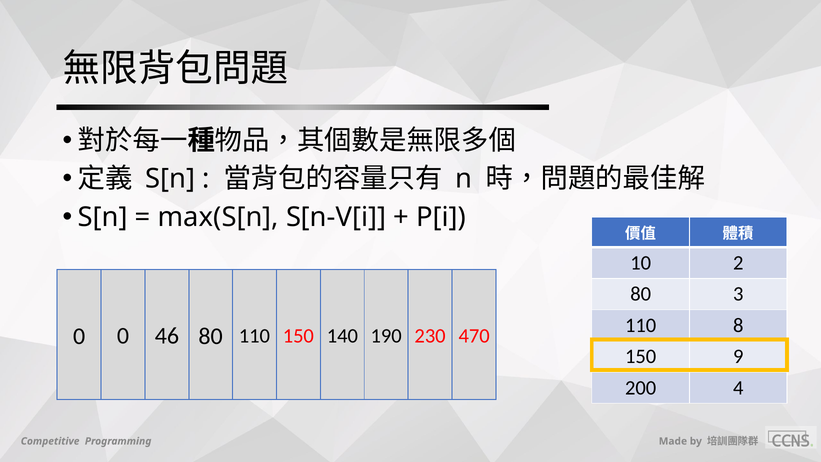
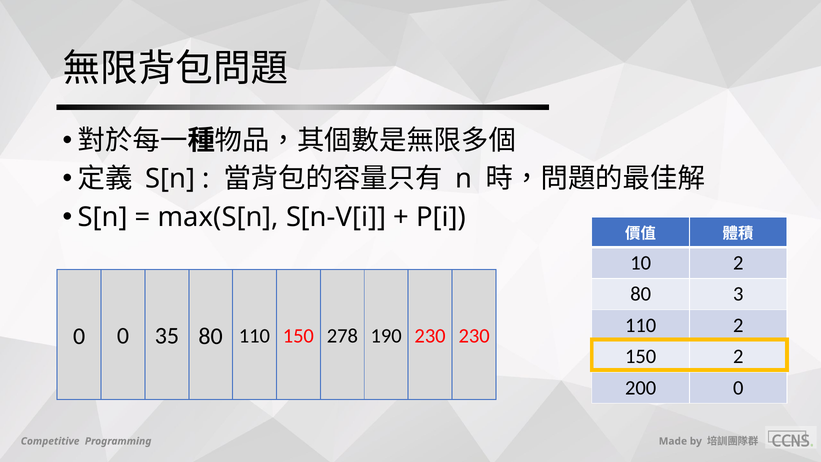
110 8: 8 -> 2 (738, 325)
46: 46 -> 35 (167, 336)
140: 140 -> 278 (342, 336)
230 470: 470 -> 230 (474, 336)
150 9: 9 -> 2 (738, 357)
200 4: 4 -> 0 (738, 388)
